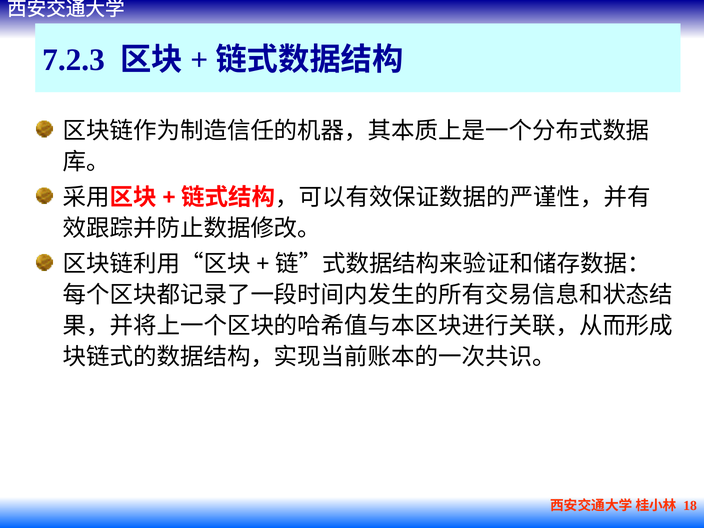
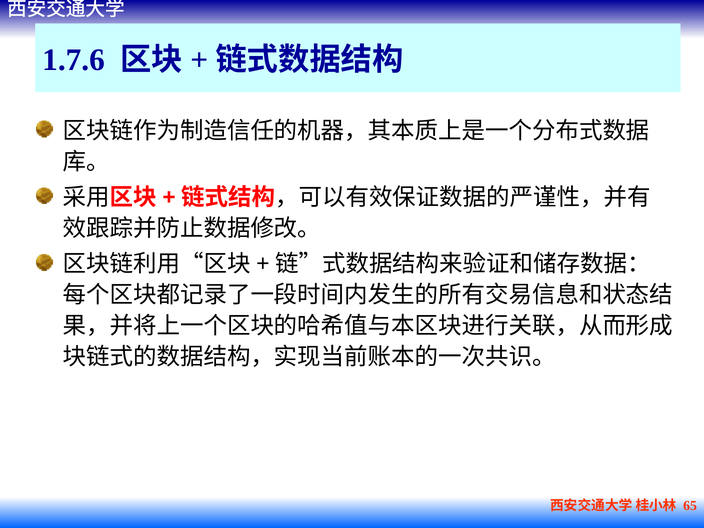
7.2.3: 7.2.3 -> 1.7.6 (74, 60)
18: 18 -> 65 (690, 505)
